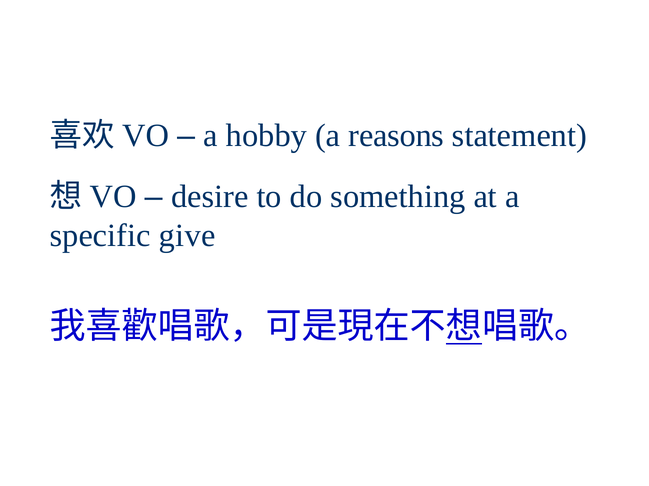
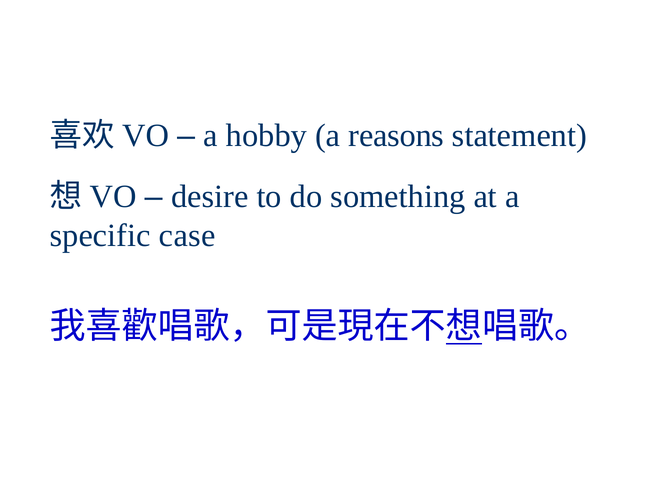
give: give -> case (187, 236)
